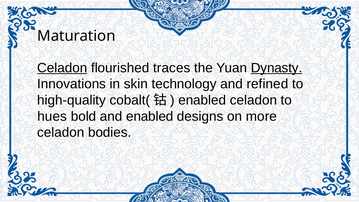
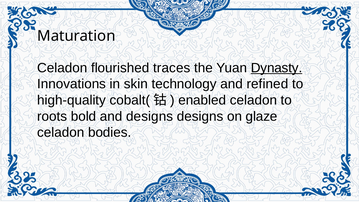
Celadon underline: present -> none (62, 68)
hues: hues -> roots (52, 116)
and enabled: enabled -> designs (150, 116)
more: more -> glaze (262, 116)
